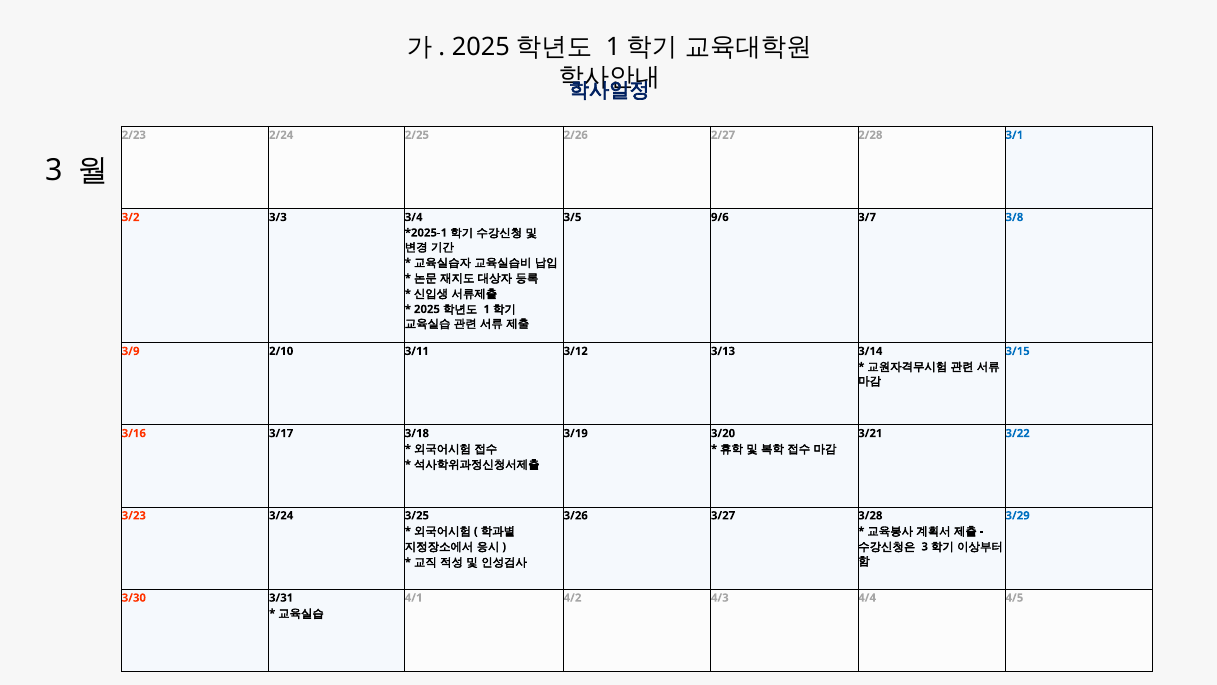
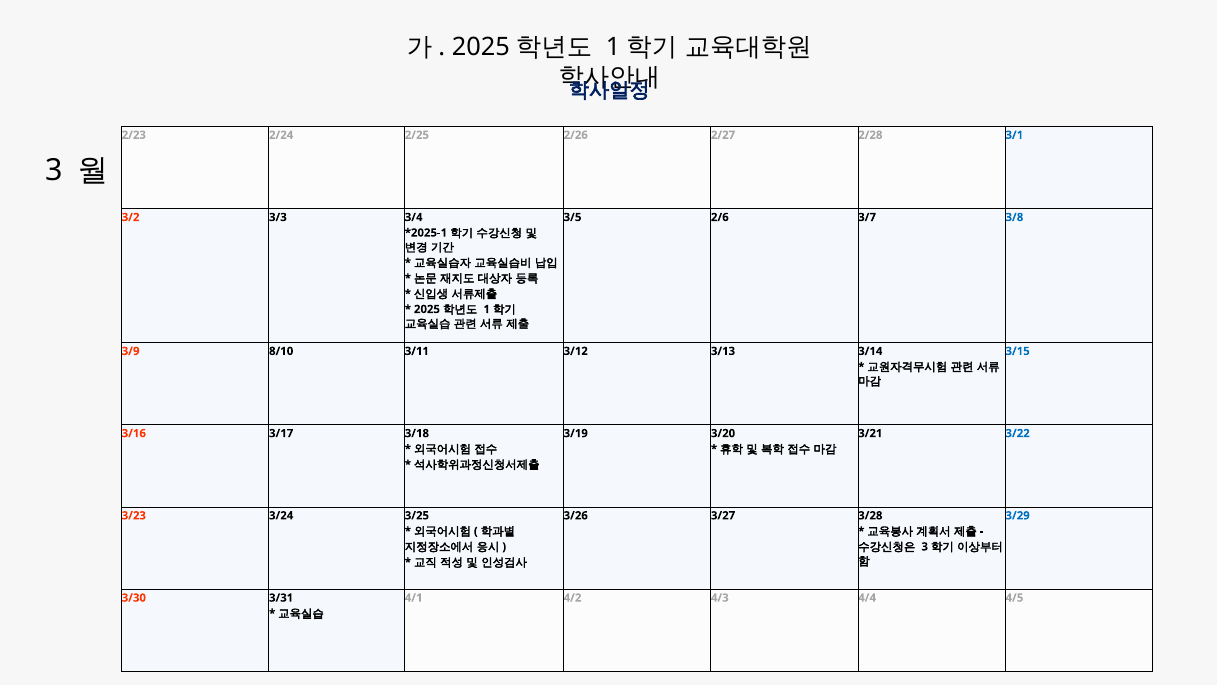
9/6: 9/6 -> 2/6 (720, 217)
2/10: 2/10 -> 8/10 (281, 351)
